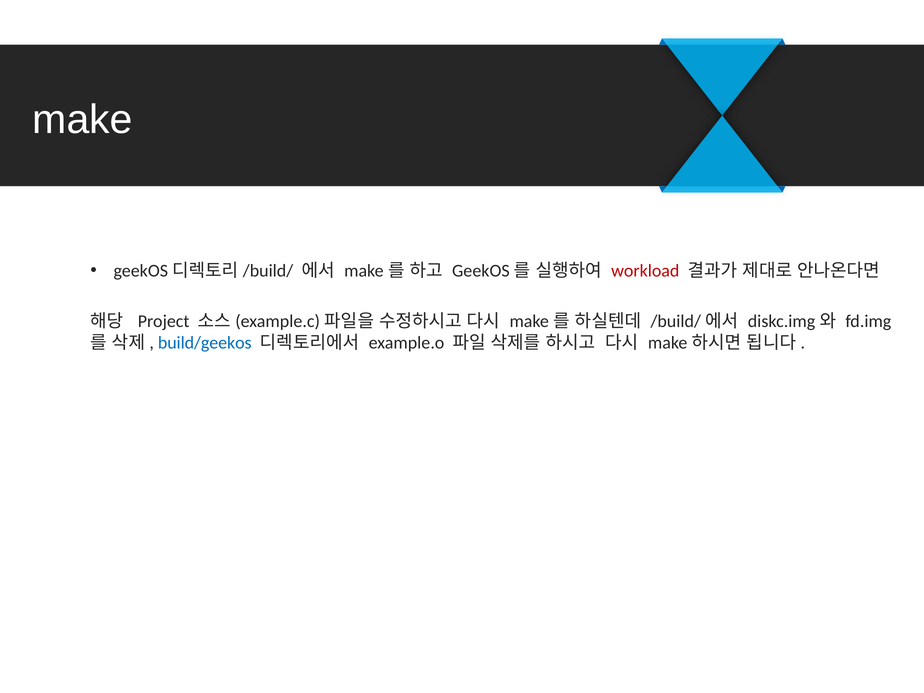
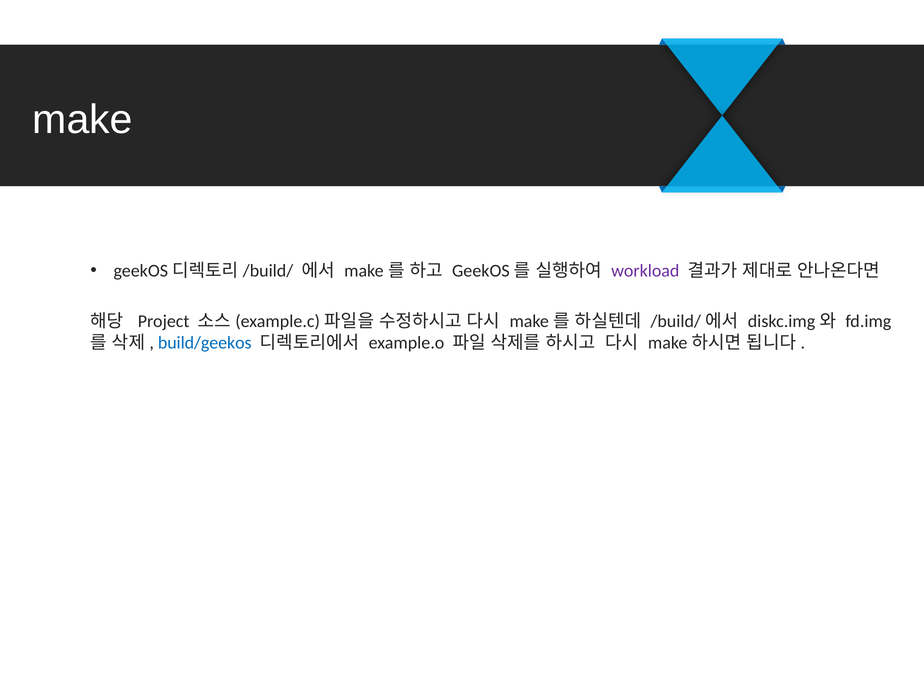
workload colour: red -> purple (645, 271)
